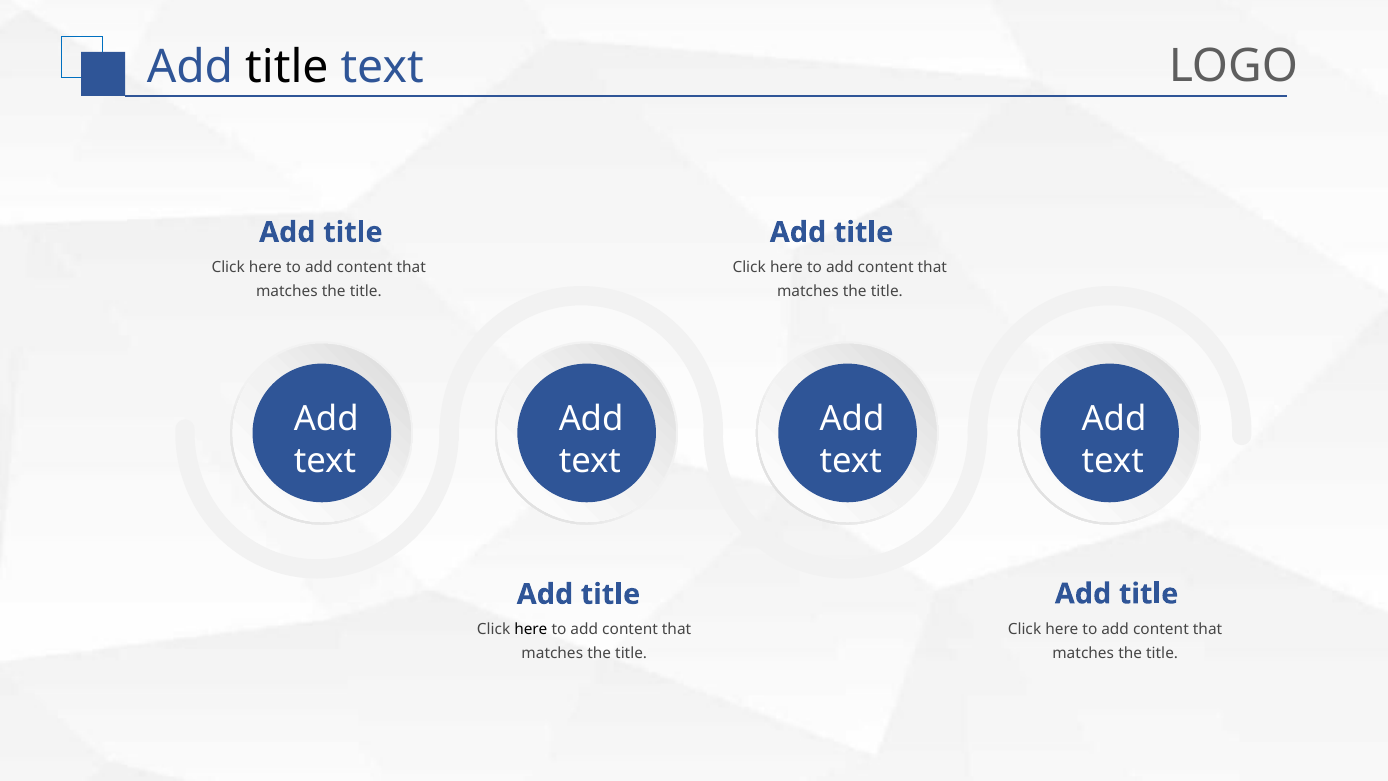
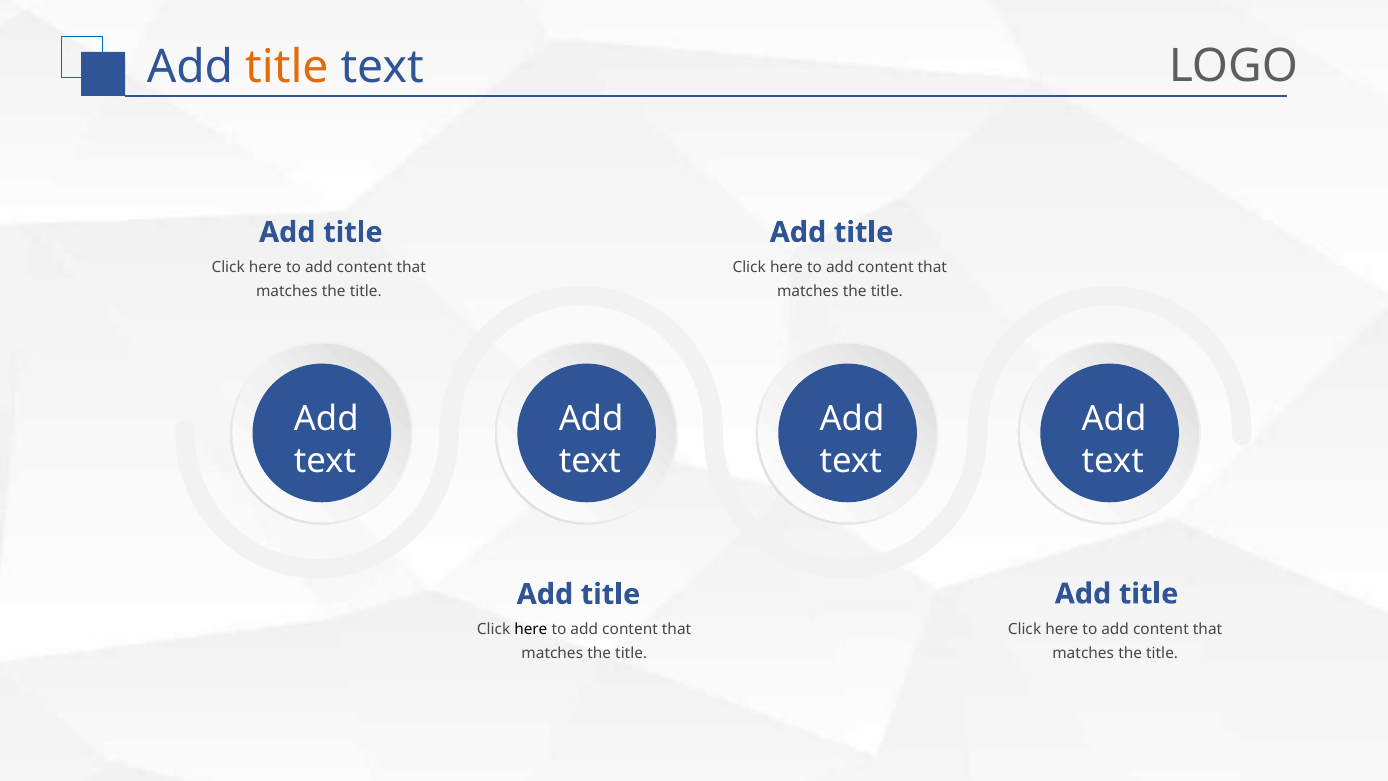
title colour: black -> orange (287, 68)
